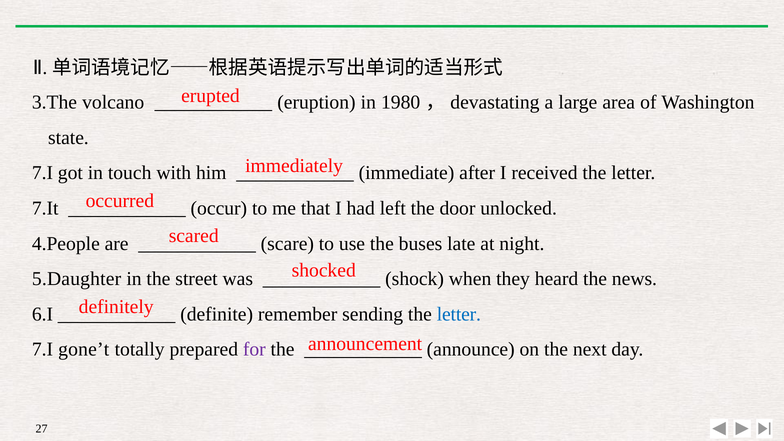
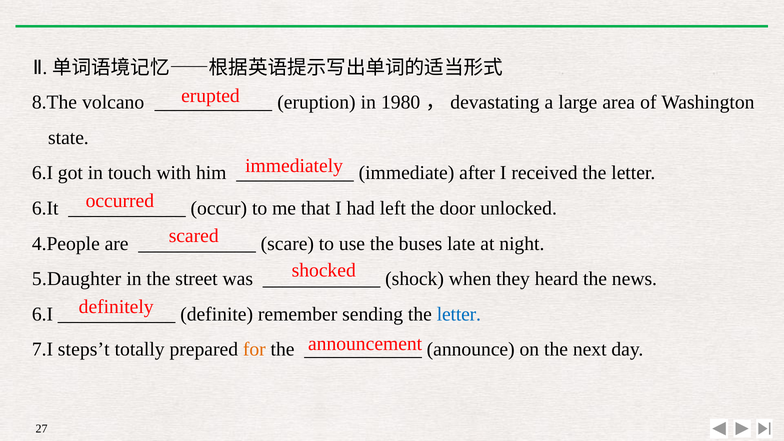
3.The: 3.The -> 8.The (54, 102)
7.I: 7.I -> 6.I (42, 173)
7.It: 7.It -> 6.It (45, 208)
gone’t: gone’t -> steps’t (84, 349)
for colour: purple -> orange (254, 349)
